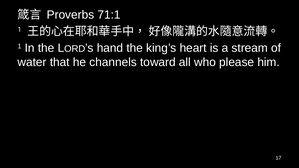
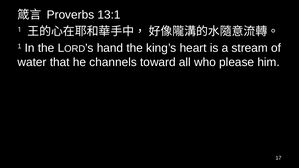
71:1: 71:1 -> 13:1 (109, 15)
